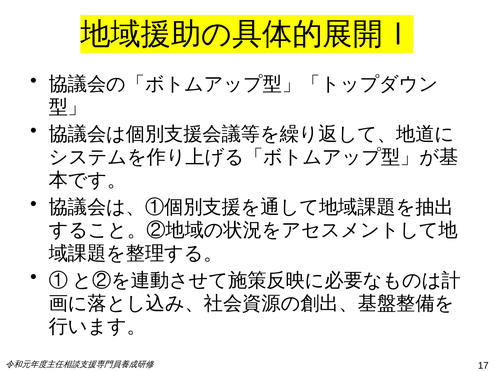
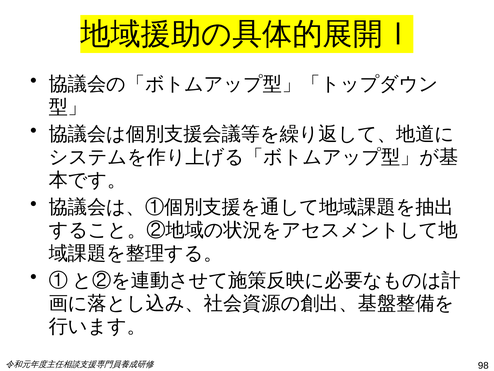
17: 17 -> 98 (483, 365)
